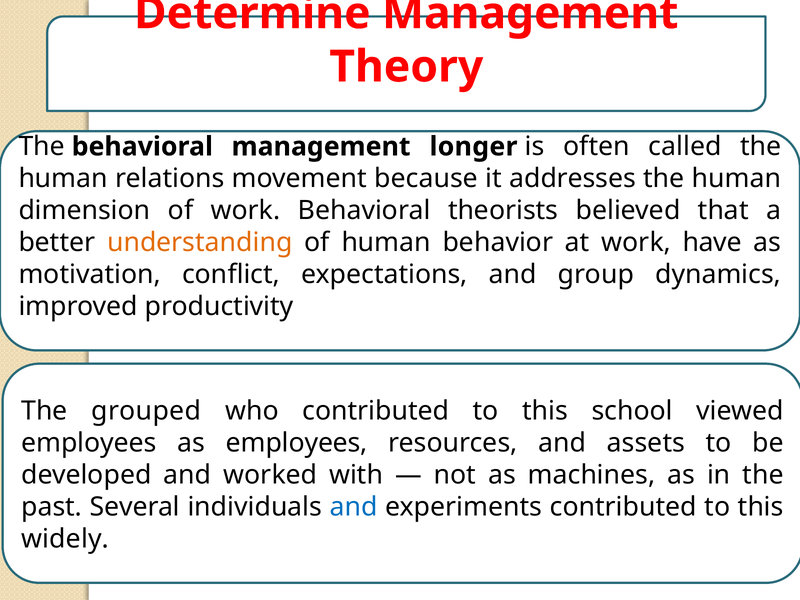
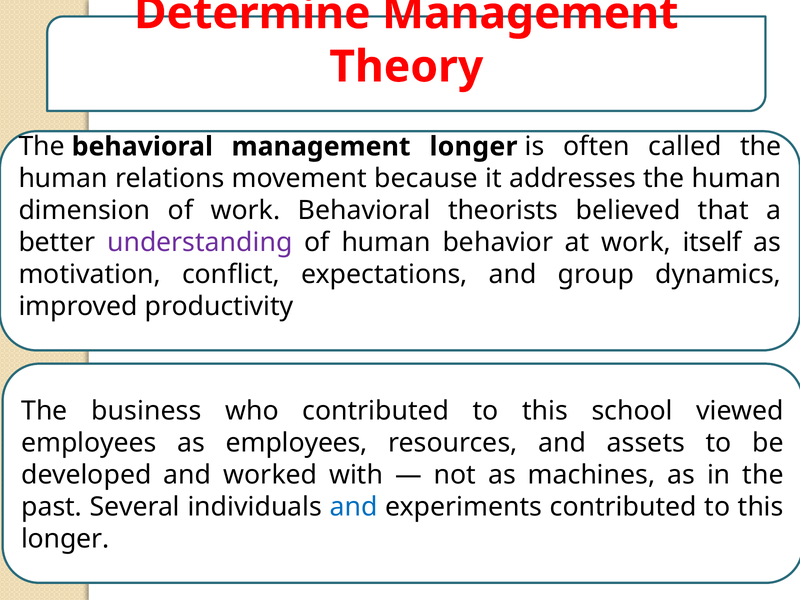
understanding colour: orange -> purple (200, 243)
have: have -> itself (712, 243)
grouped: grouped -> business (146, 411)
widely: widely -> longer (65, 539)
